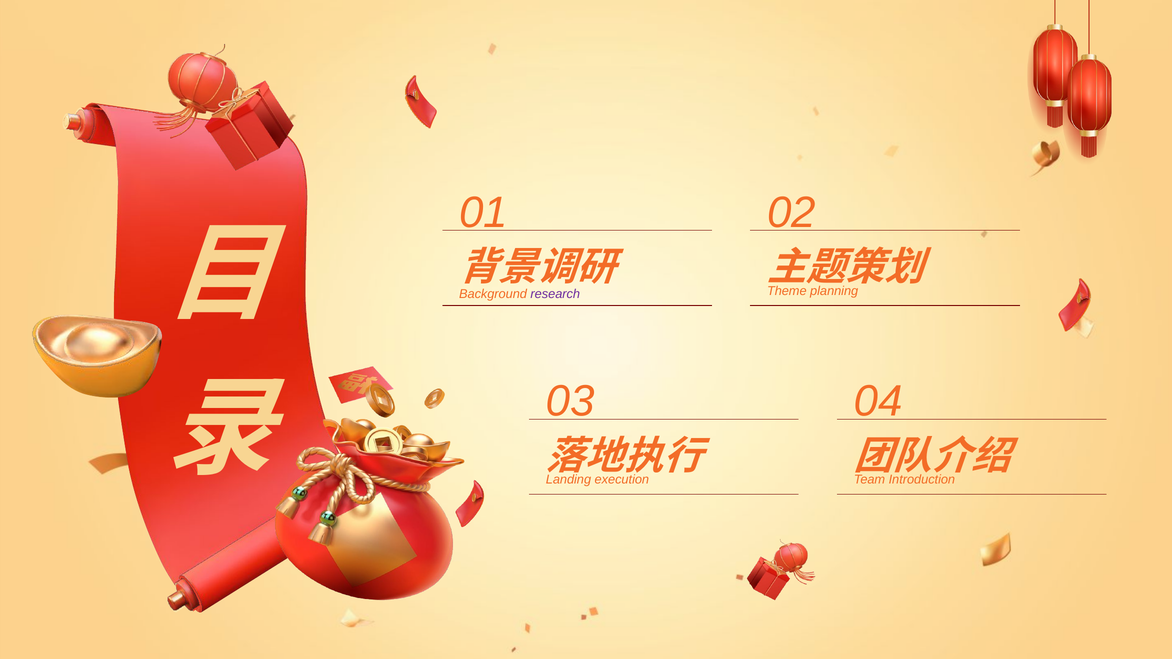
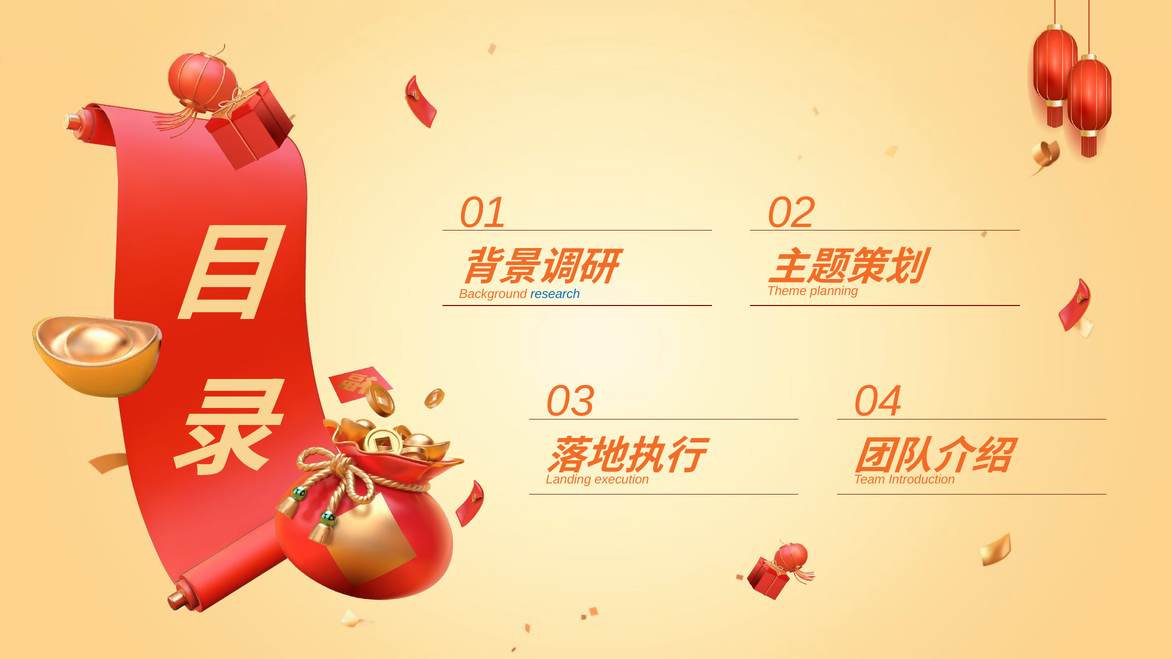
research colour: purple -> blue (555, 294)
